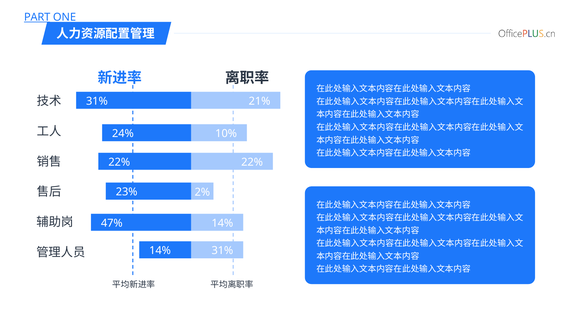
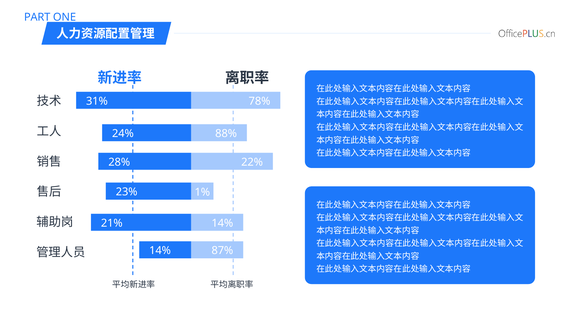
PART underline: present -> none (37, 17)
21%: 21% -> 78% (260, 101)
10%: 10% -> 88% (226, 134)
22%: 22% -> 28% (119, 162)
2%: 2% -> 1% (202, 192)
47%: 47% -> 21% (112, 223)
14% 31%: 31% -> 87% (222, 251)
